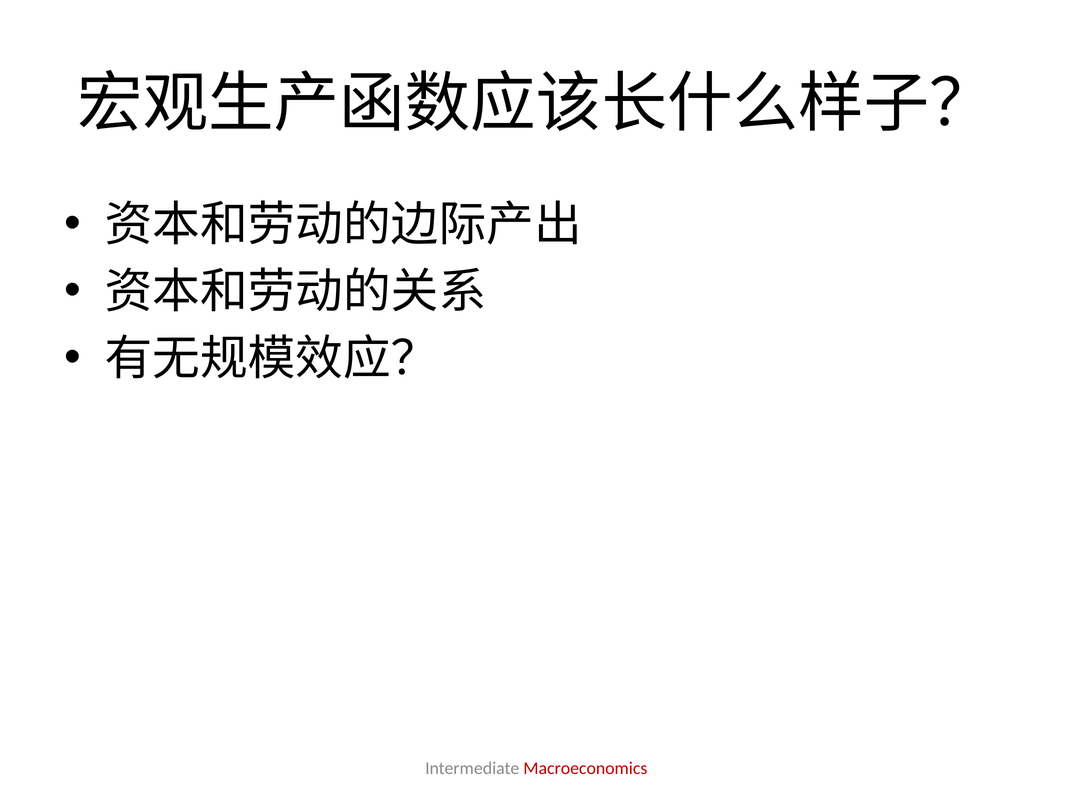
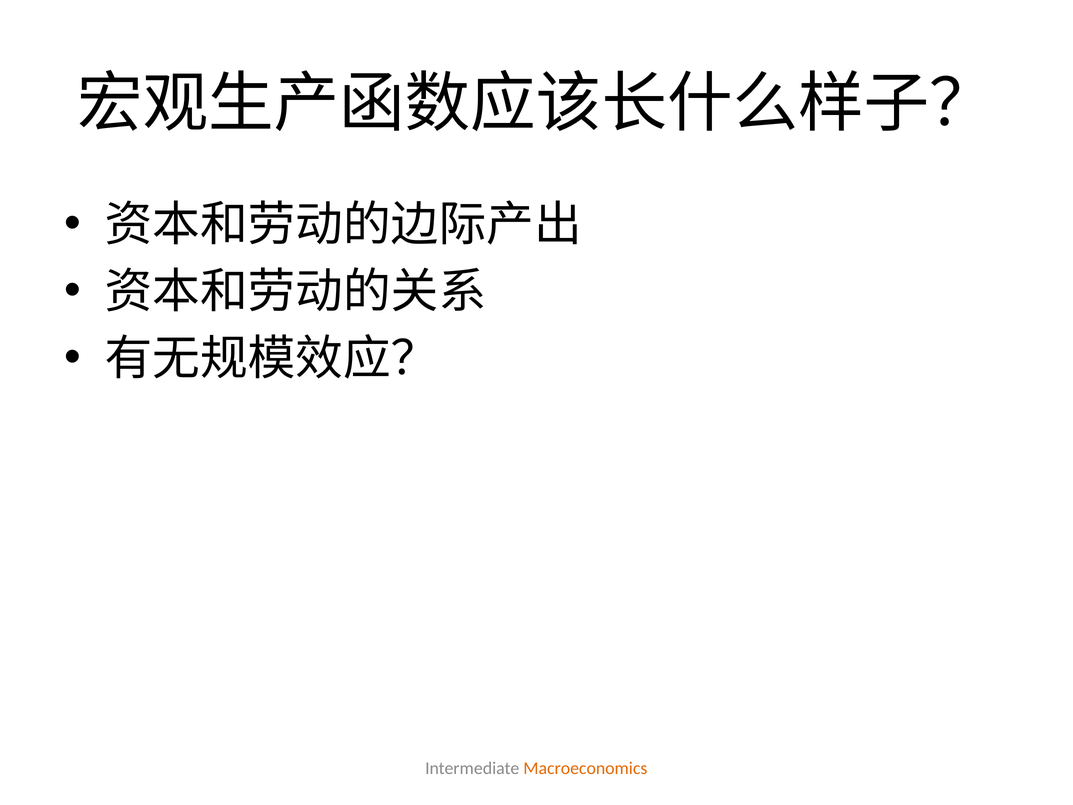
Macroeconomics colour: red -> orange (585, 768)
